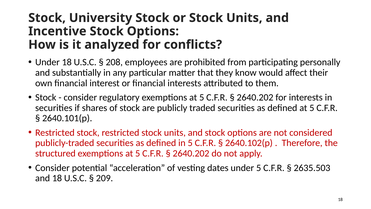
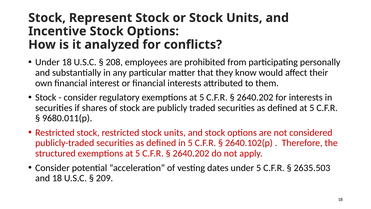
University: University -> Represent (101, 18)
2640.101(p: 2640.101(p -> 9680.011(p (67, 118)
